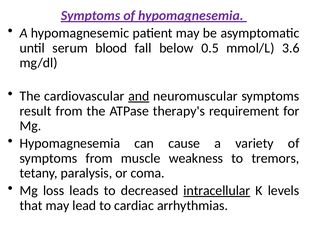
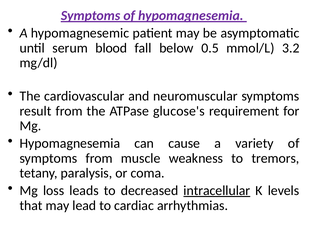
3.6: 3.6 -> 3.2 (291, 48)
and underline: present -> none (139, 96)
therapy's: therapy's -> glucose's (179, 111)
